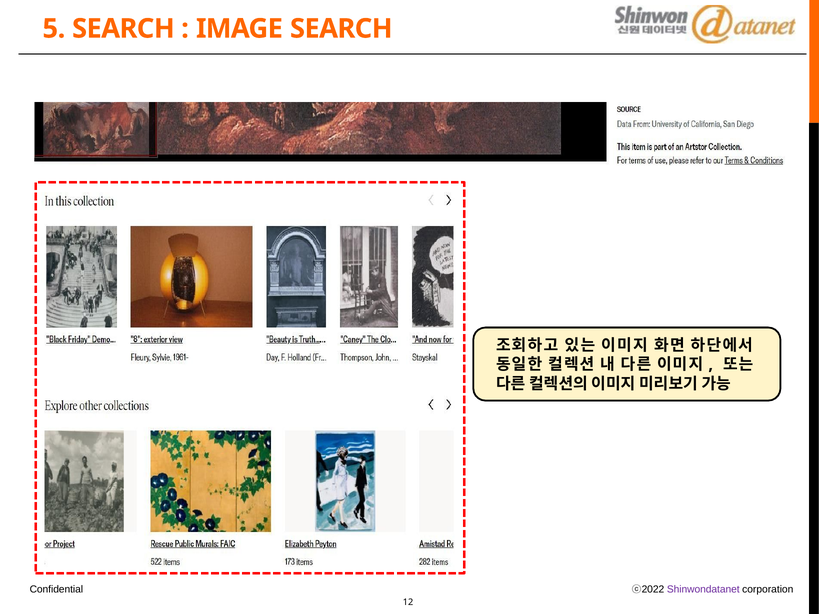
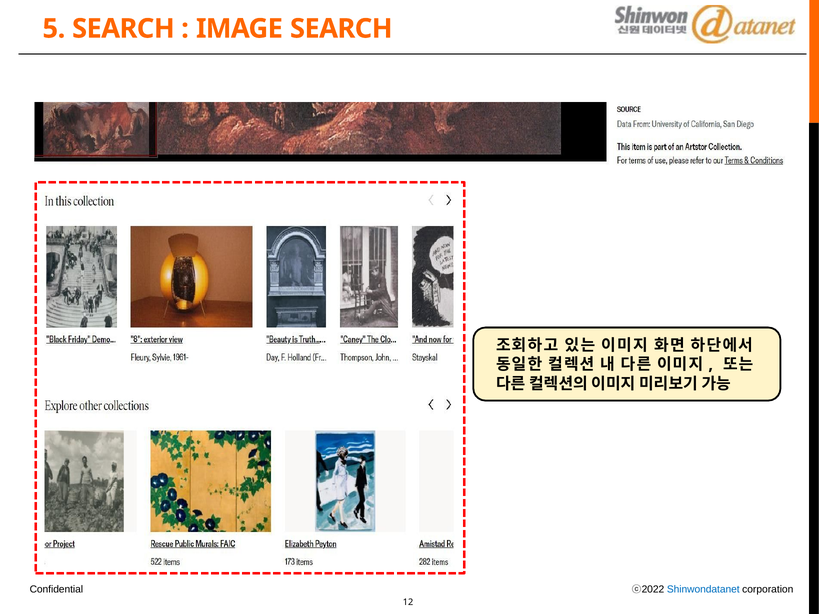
Shinwondatanet colour: purple -> blue (703, 590)
